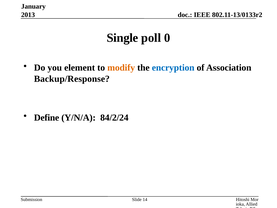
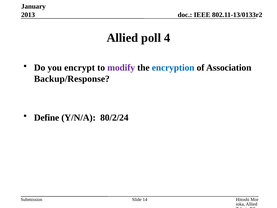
Single: Single -> Allied (122, 38)
0: 0 -> 4 (167, 38)
element: element -> encrypt (80, 68)
modify colour: orange -> purple (121, 68)
84/2/24: 84/2/24 -> 80/2/24 (114, 117)
